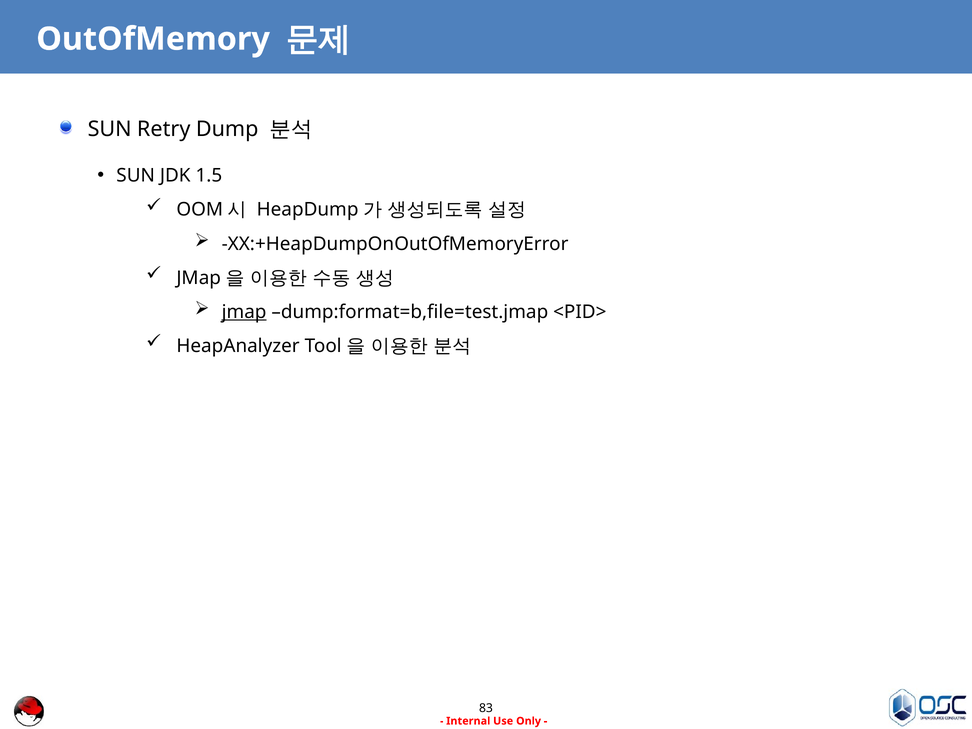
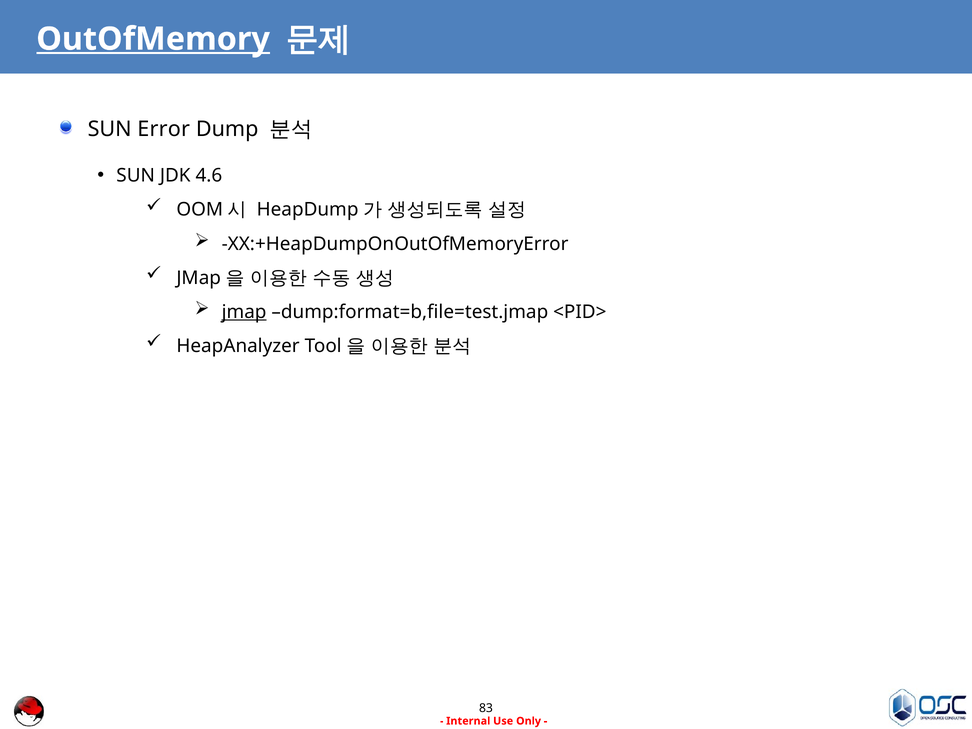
OutOfMemory underline: none -> present (153, 39)
Retry: Retry -> Error (164, 129)
1.5: 1.5 -> 4.6 (209, 176)
